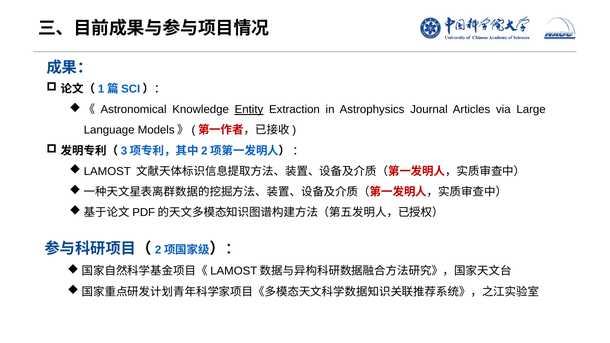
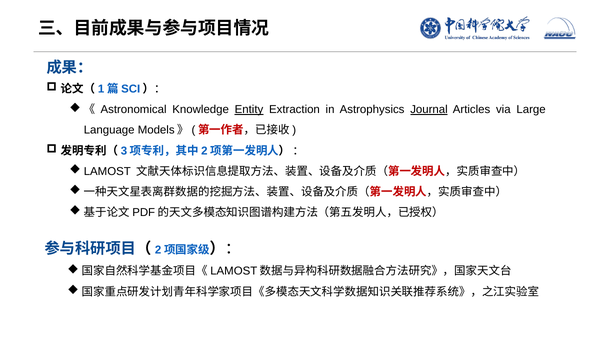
Journal underline: none -> present (429, 110)
